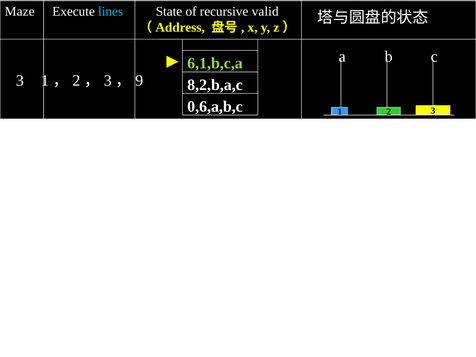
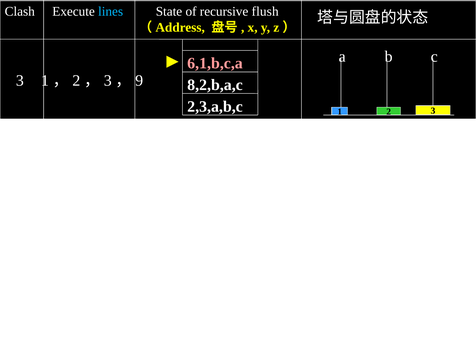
Maze: Maze -> Clash (20, 12)
valid: valid -> flush (265, 12)
6,1,b,c,a colour: light green -> pink (215, 63)
0,6,a,b,c: 0,6,a,b,c -> 2,3,a,b,c (215, 106)
